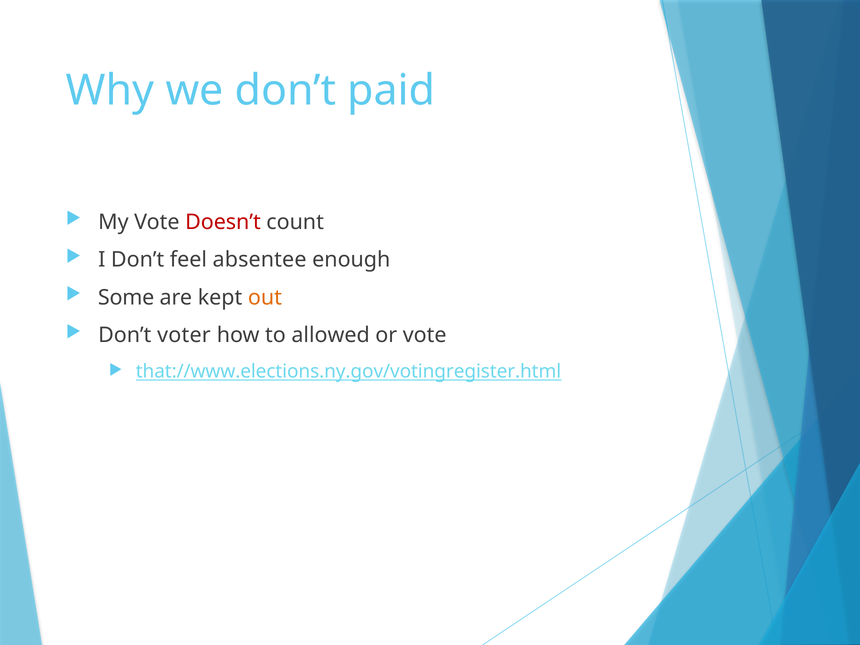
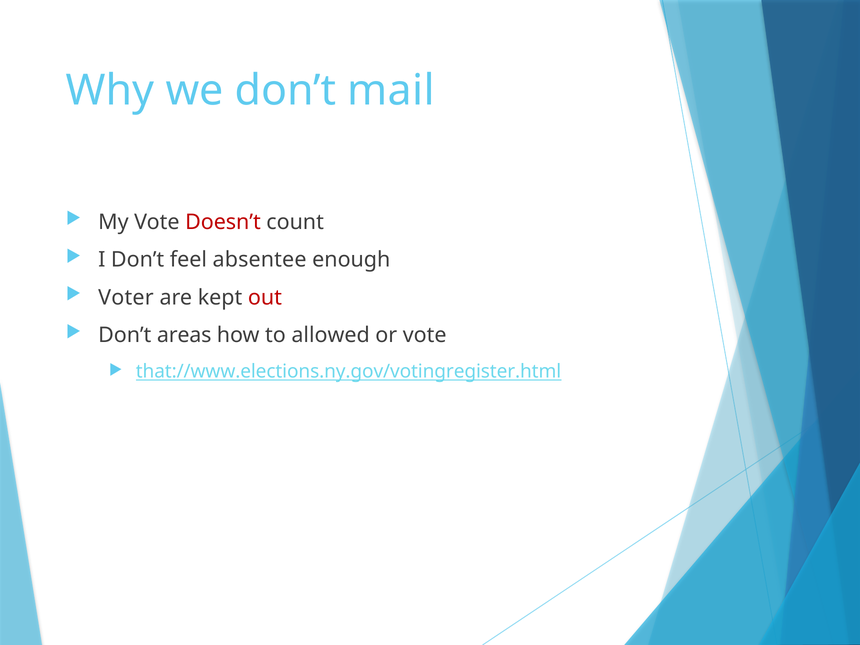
paid: paid -> mail (391, 90)
Some: Some -> Voter (126, 297)
out colour: orange -> red (265, 297)
voter: voter -> areas (184, 335)
